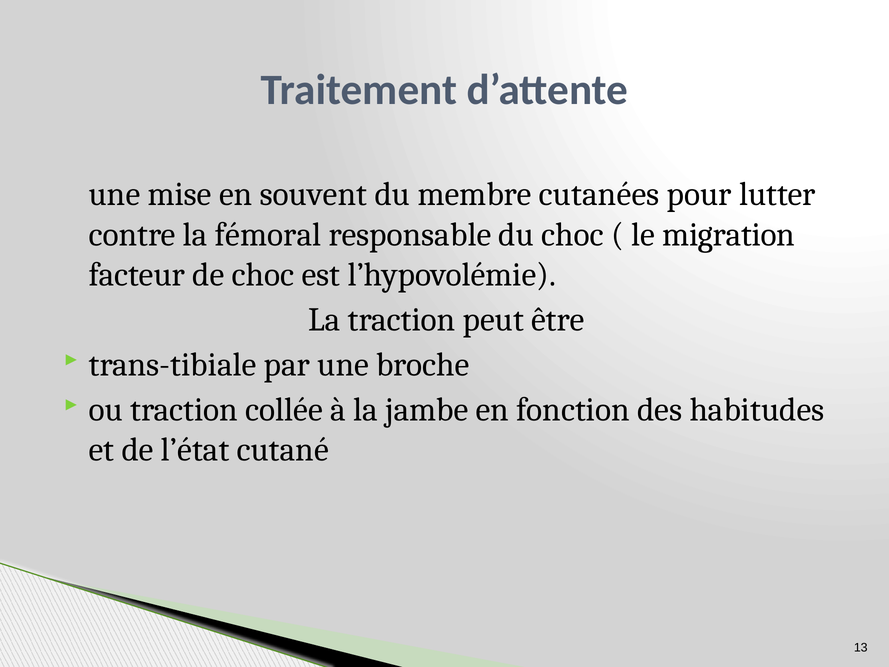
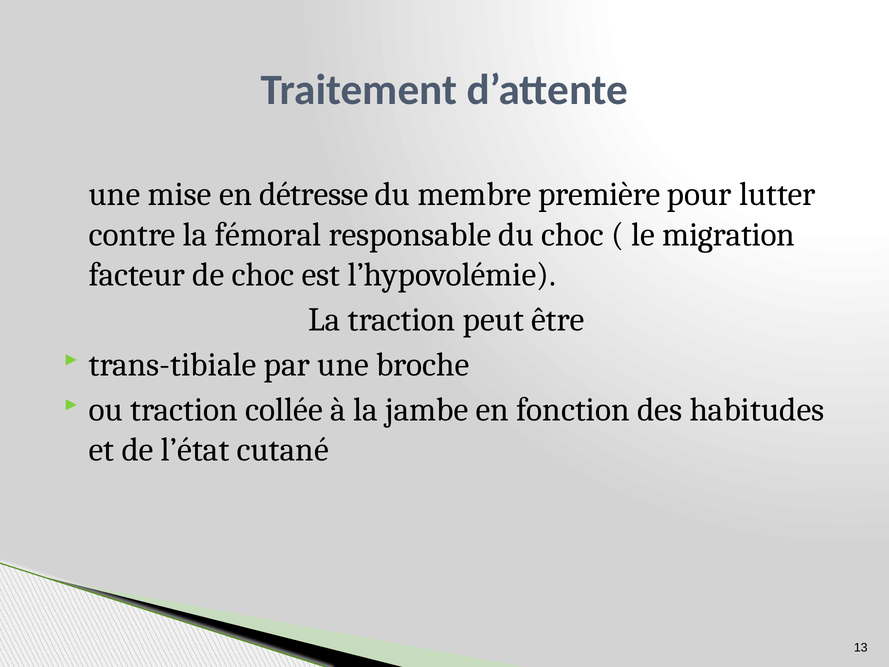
souvent: souvent -> détresse (314, 194)
cutanées: cutanées -> première (599, 194)
